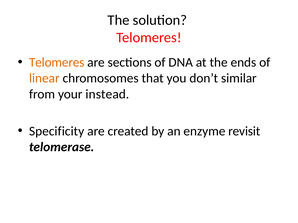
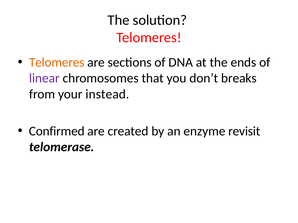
linear colour: orange -> purple (44, 78)
similar: similar -> breaks (239, 78)
Specificity: Specificity -> Confirmed (57, 131)
